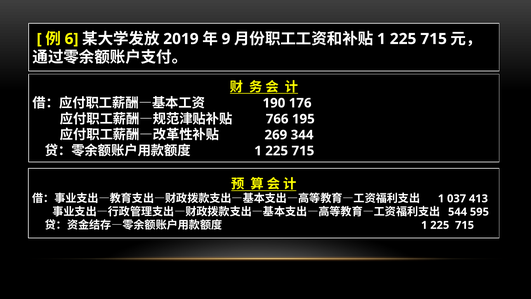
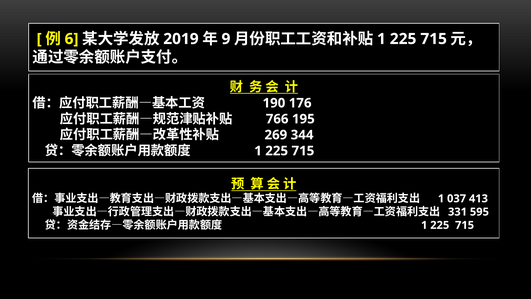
544: 544 -> 331 (458, 212)
